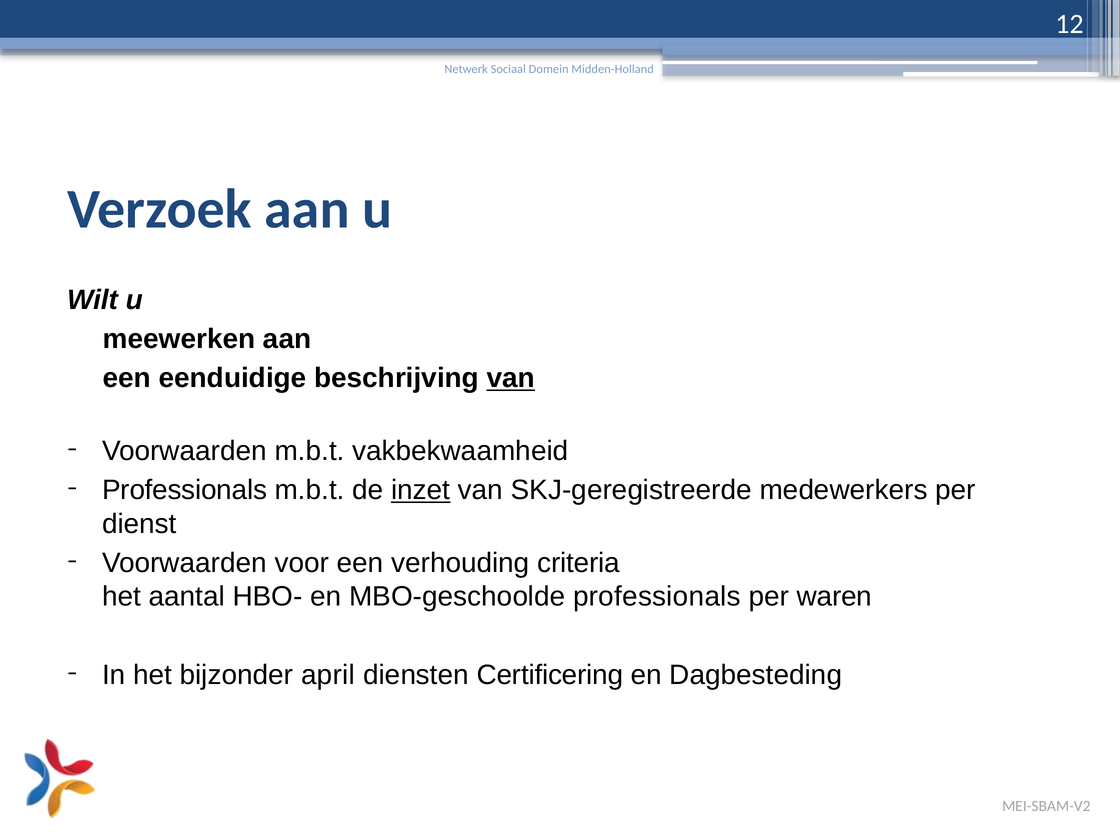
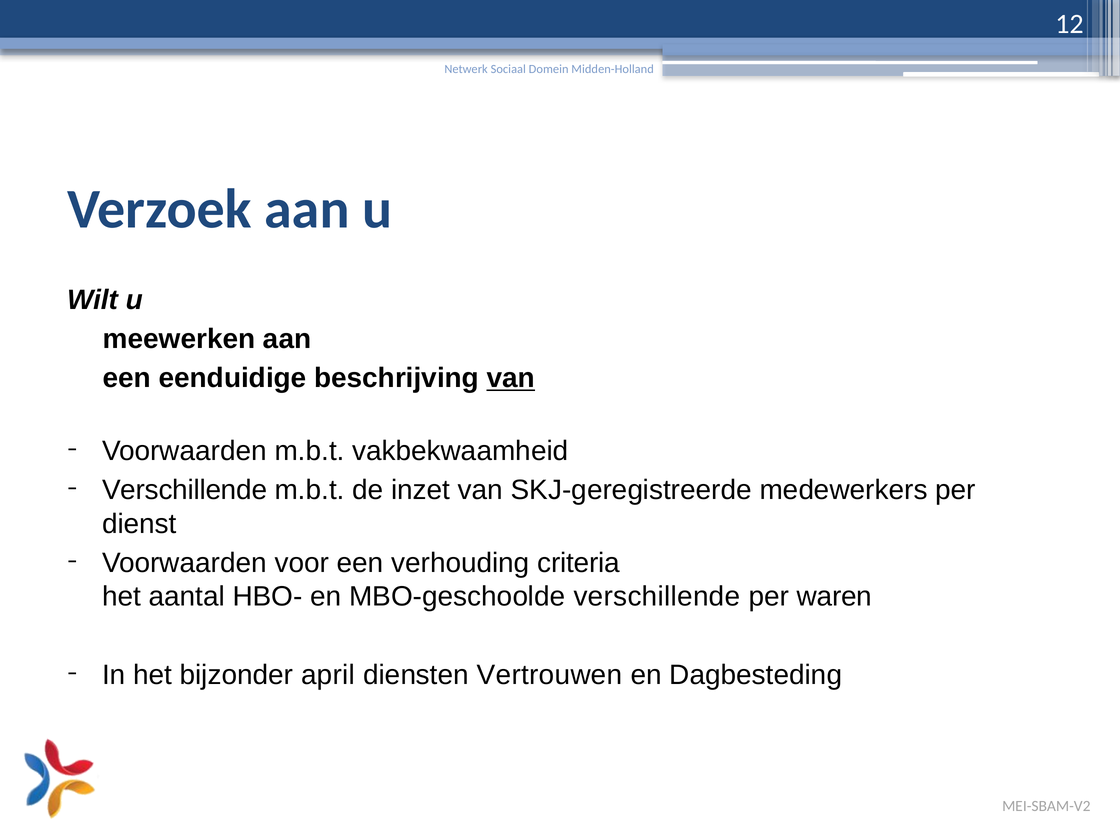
Professionals: Professionals -> Verschillende (185, 490)
inzet underline: present -> none (421, 490)
MBO-geschoolde professionals: professionals -> verschillende (657, 597)
Certificering: Certificering -> Vertrouwen (550, 675)
